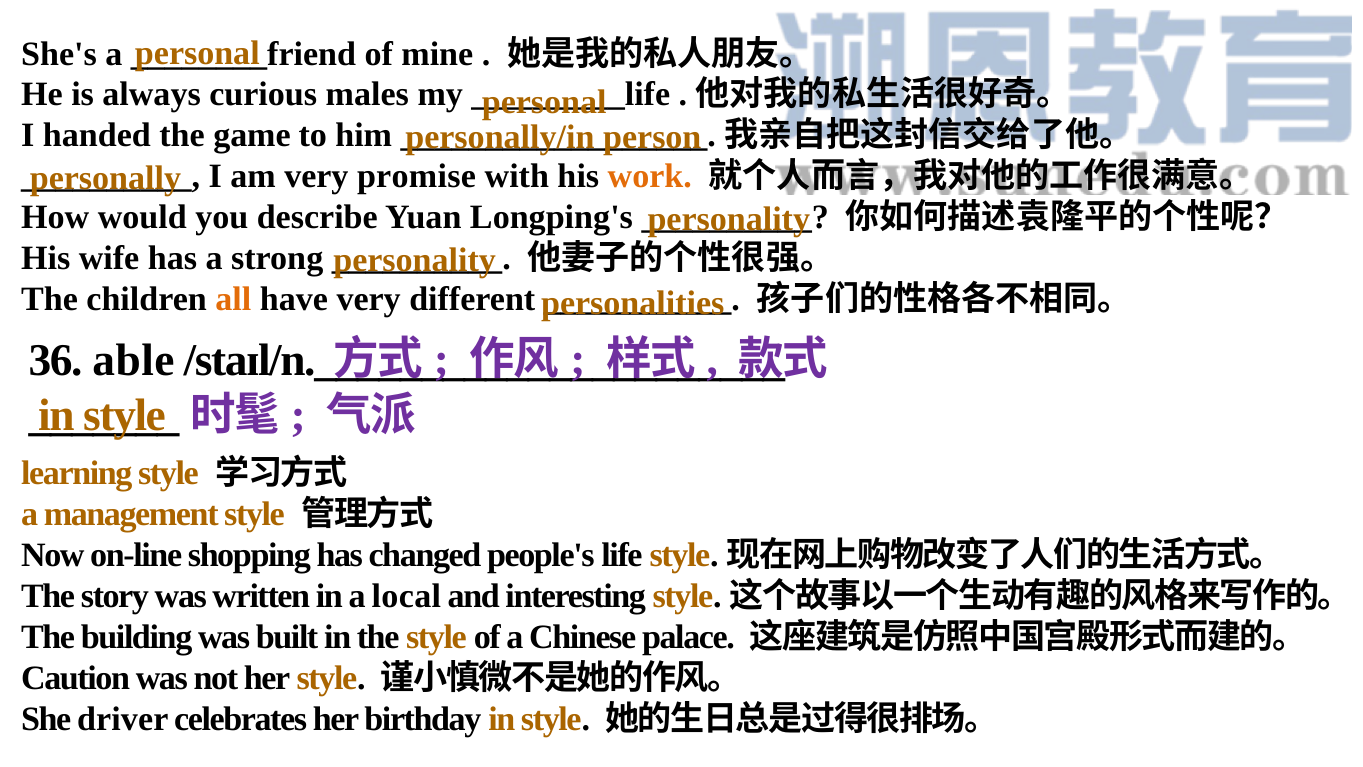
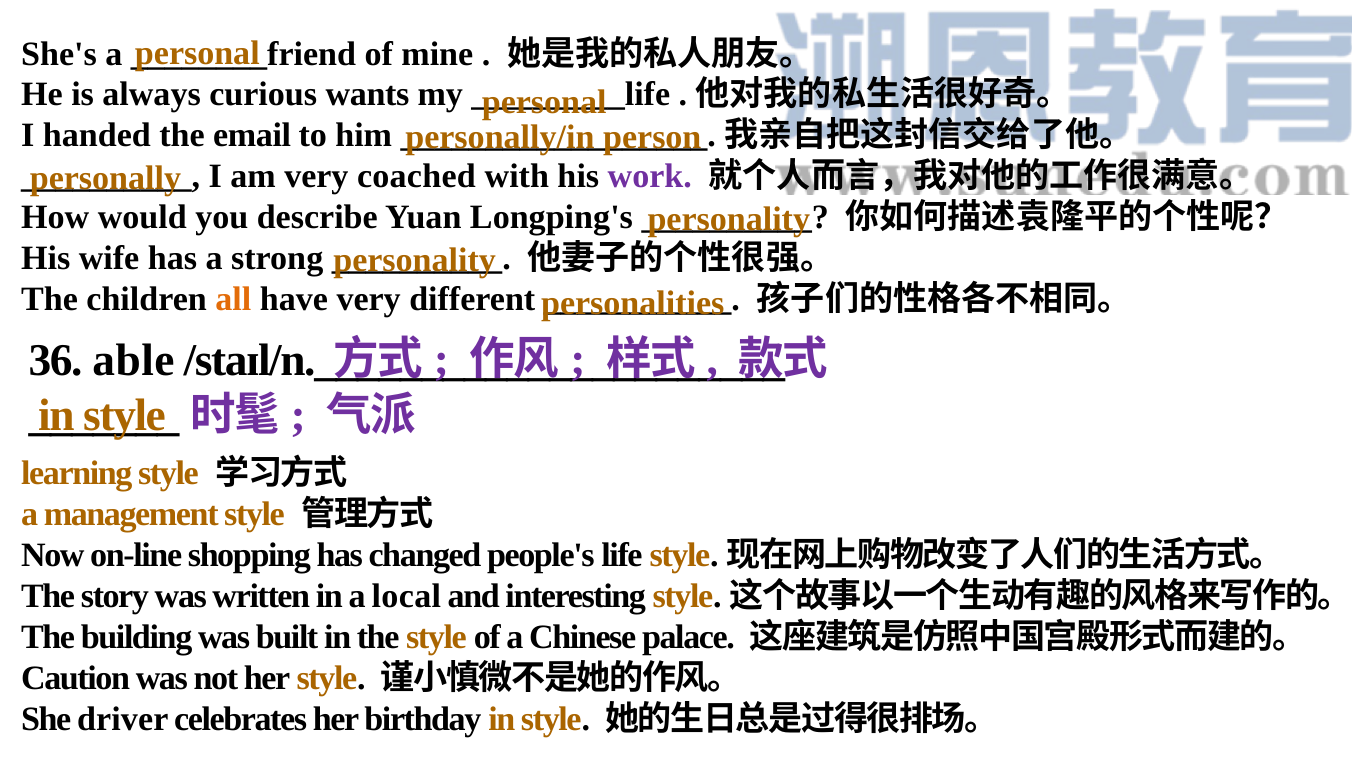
males: males -> wants (367, 95)
game: game -> email (252, 136)
promise: promise -> coached (416, 176)
work colour: orange -> purple (650, 176)
